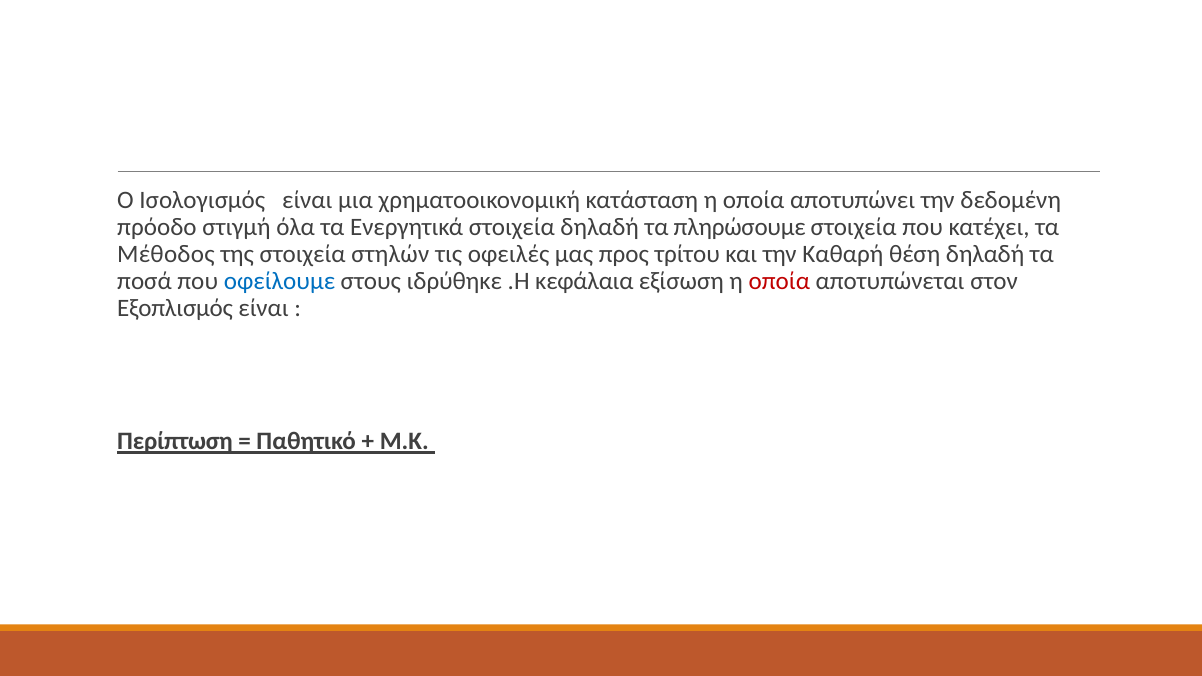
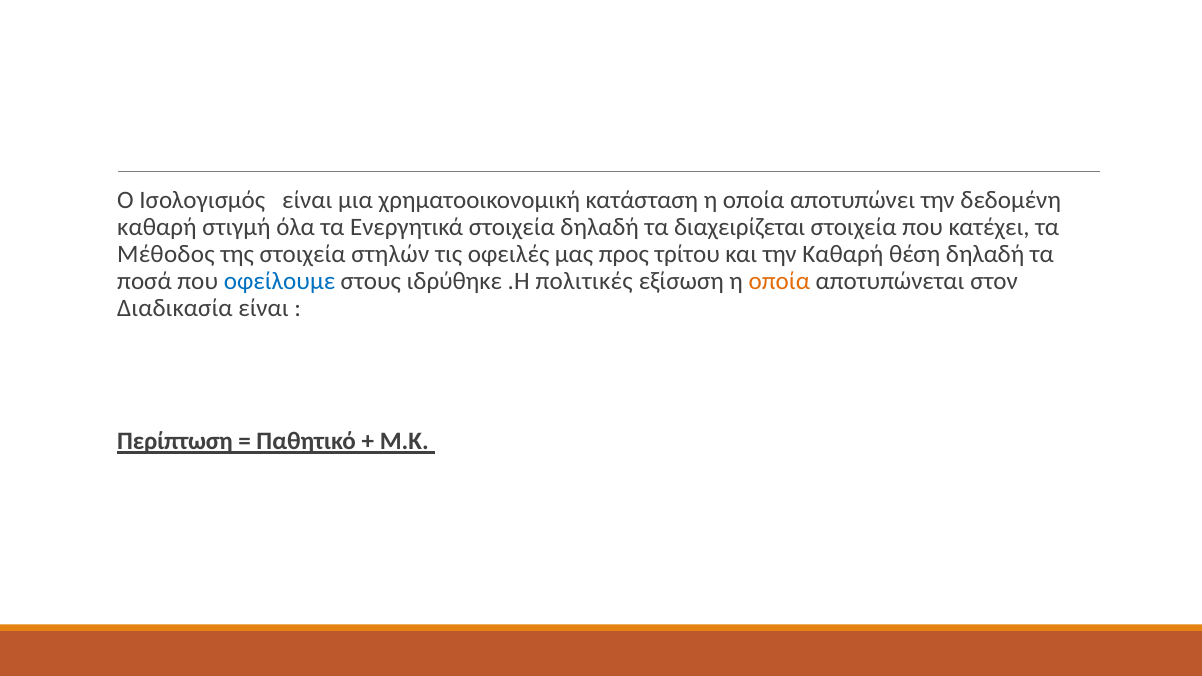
πρόοδο: πρόοδο -> καθαρή (157, 227)
πληρώσουμε: πληρώσουμε -> διαχειρίζεται (740, 227)
κεφάλαια: κεφάλαια -> πολιτικές (584, 281)
οποία colour: red -> orange (779, 281)
Εξοπλισμός: Εξοπλισμός -> Διαδικασία (175, 308)
